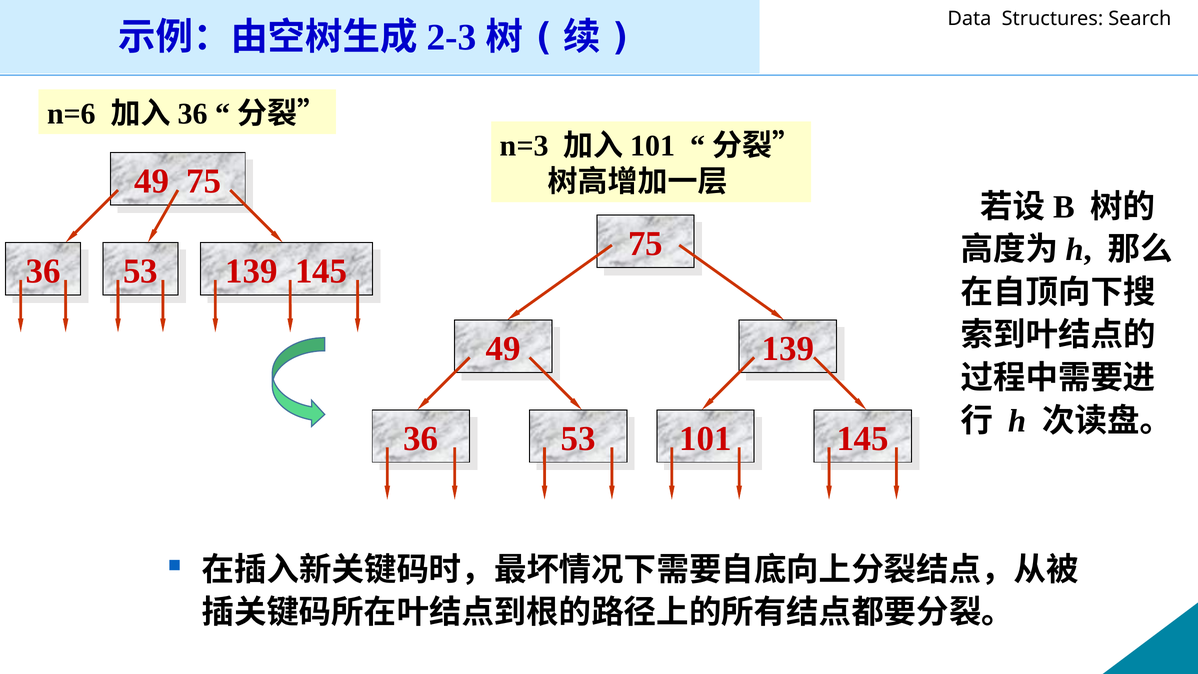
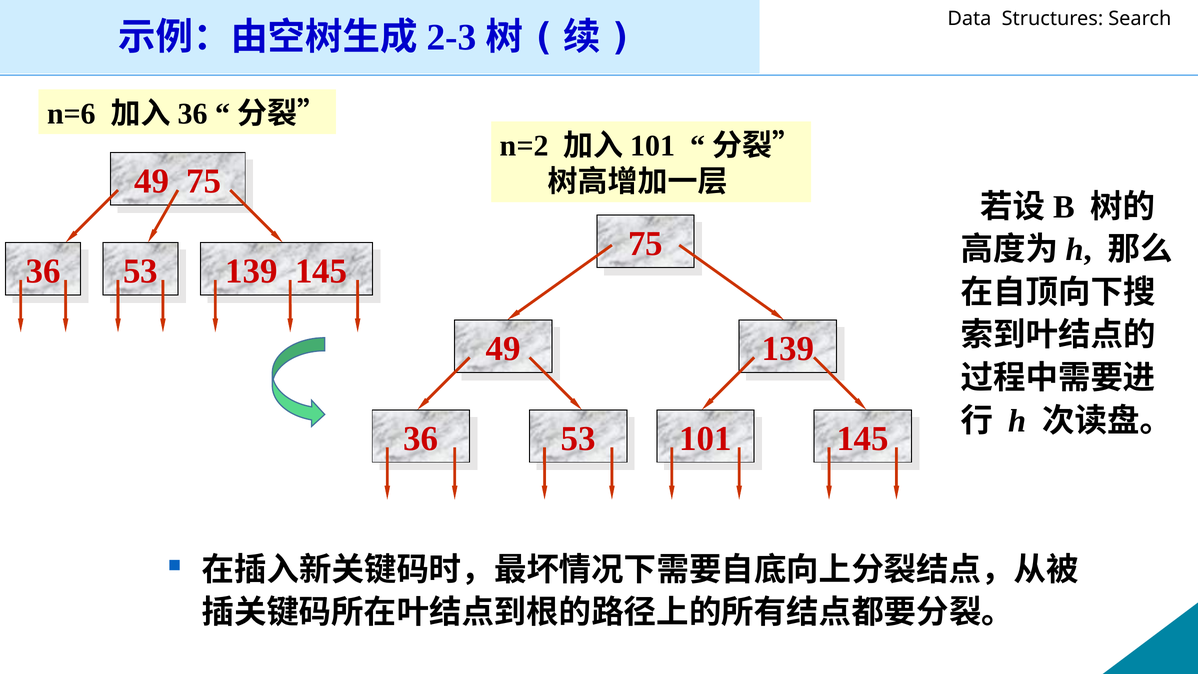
n=3: n=3 -> n=2 (524, 146)
